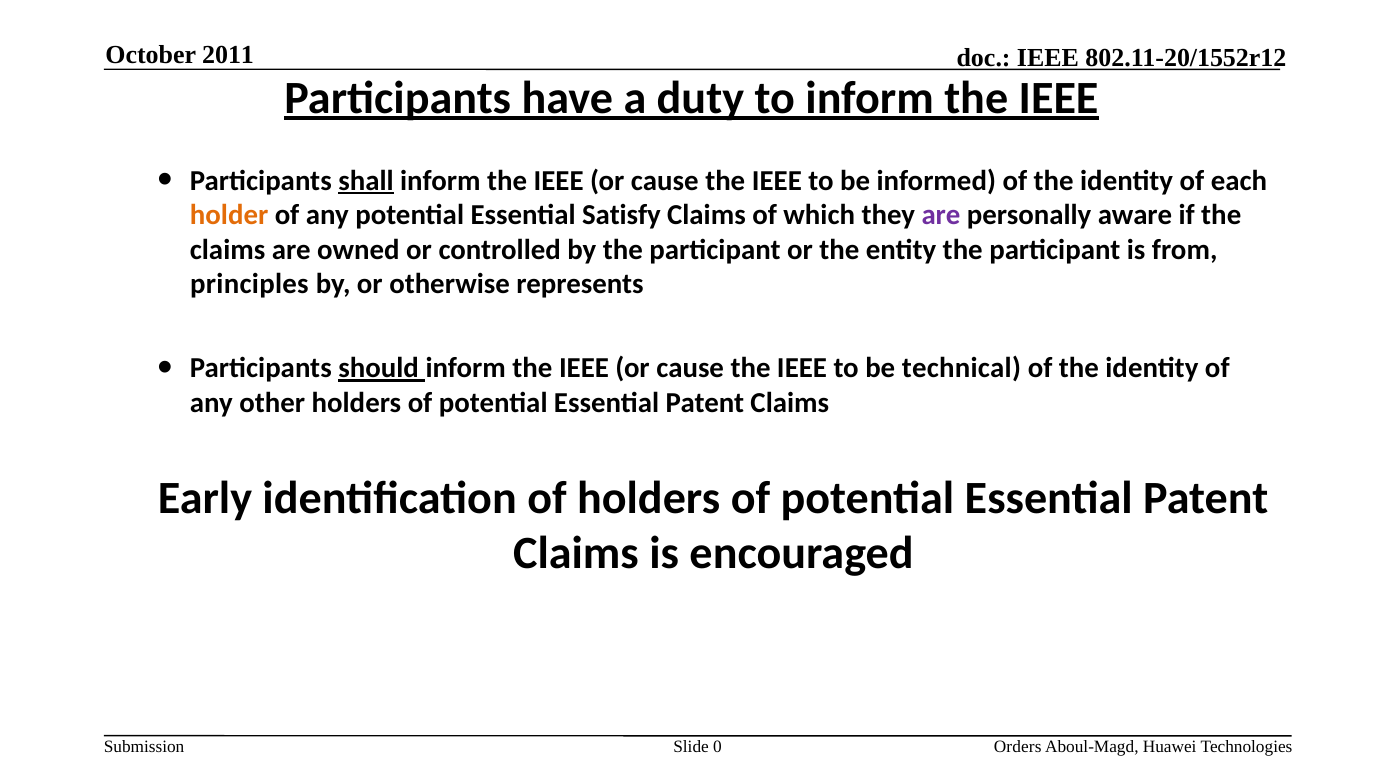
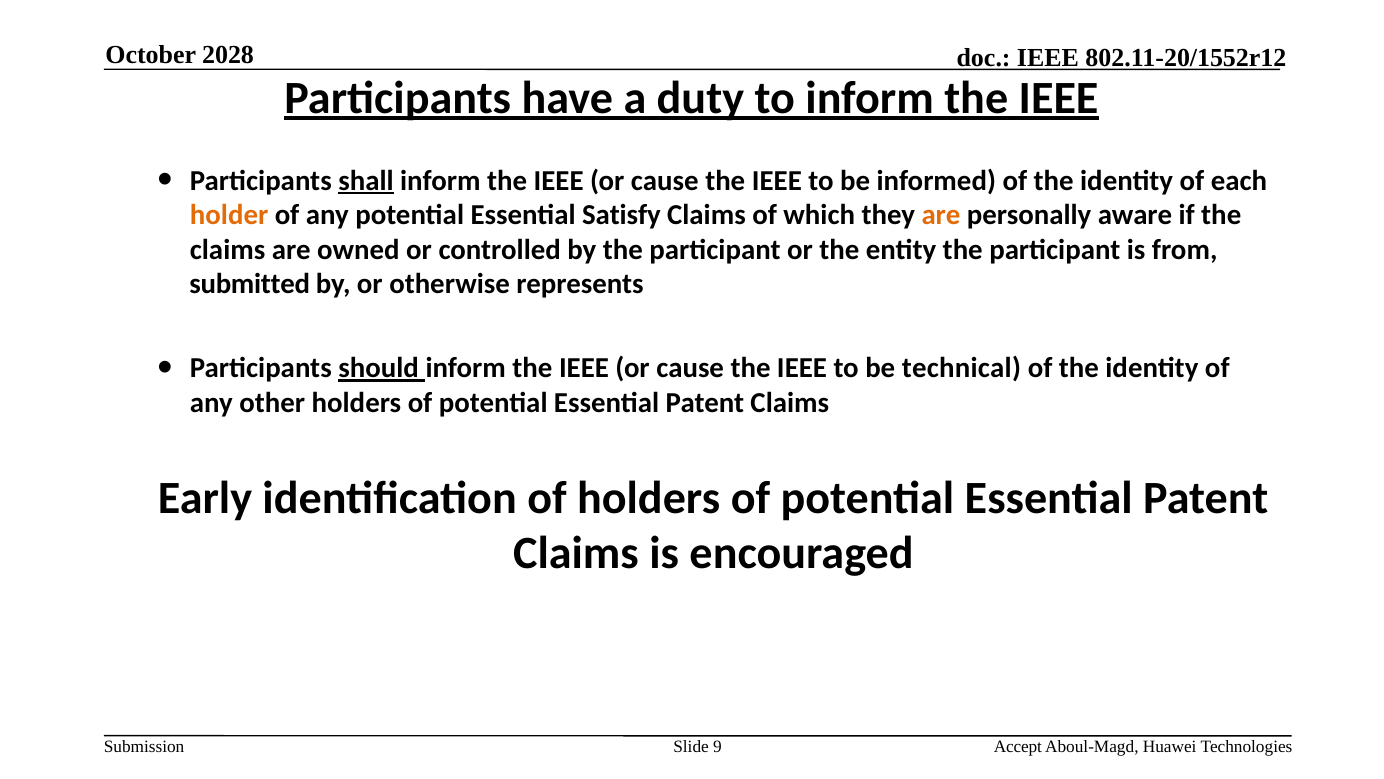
2011: 2011 -> 2028 (228, 55)
are colour: purple -> orange (941, 215)
principles: principles -> submitted (250, 284)
0: 0 -> 9 (718, 747)
Orders: Orders -> Accept (1018, 747)
